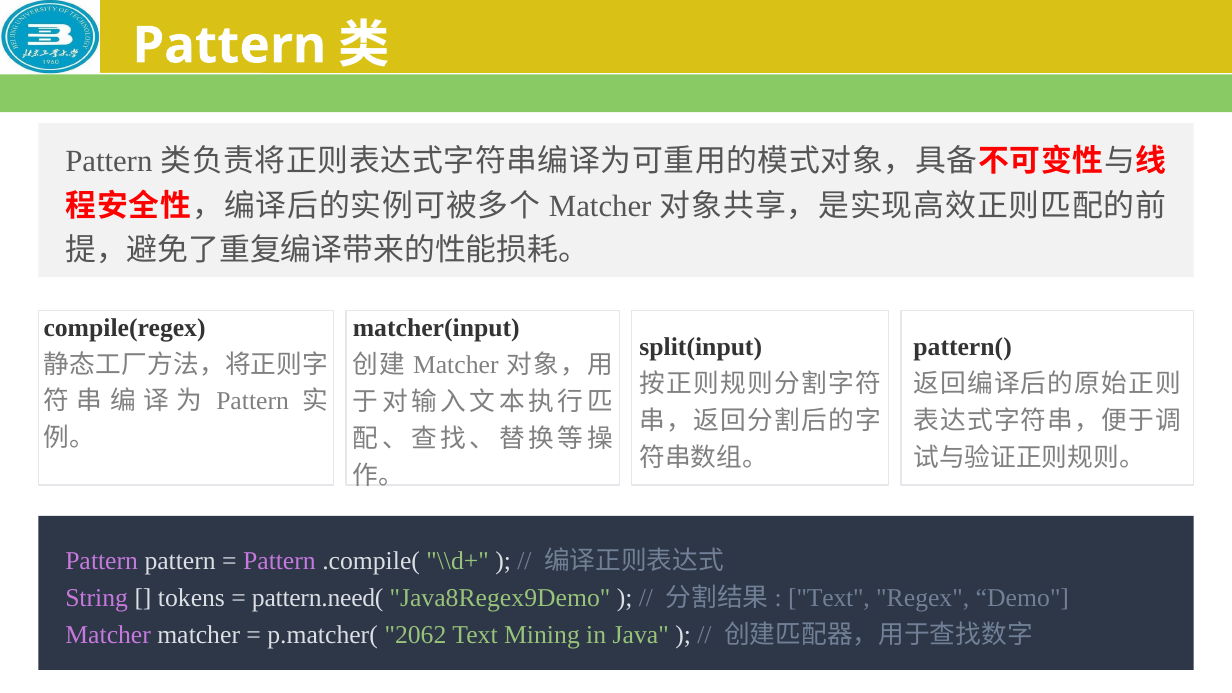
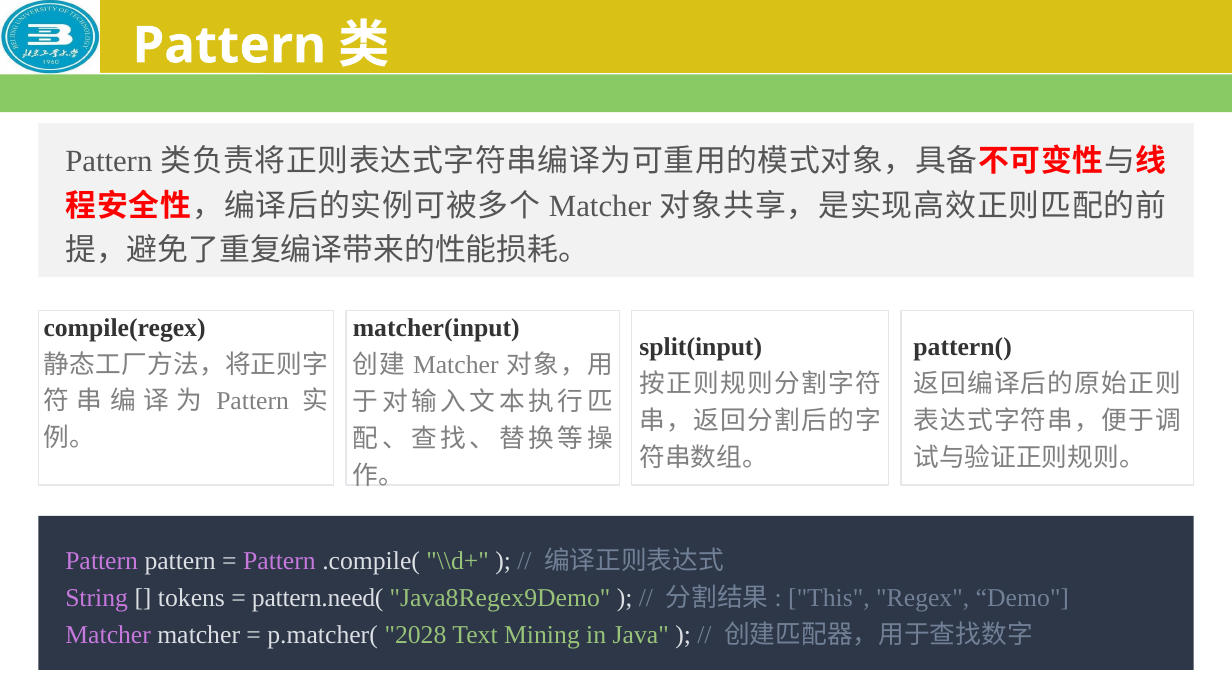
Text: Text -> This (829, 598)
2062: 2062 -> 2028 (415, 635)
